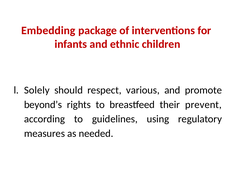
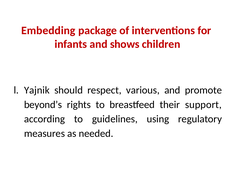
ethnic: ethnic -> shows (125, 44)
Solely: Solely -> Yajnik (37, 90)
prevent: prevent -> support (203, 105)
